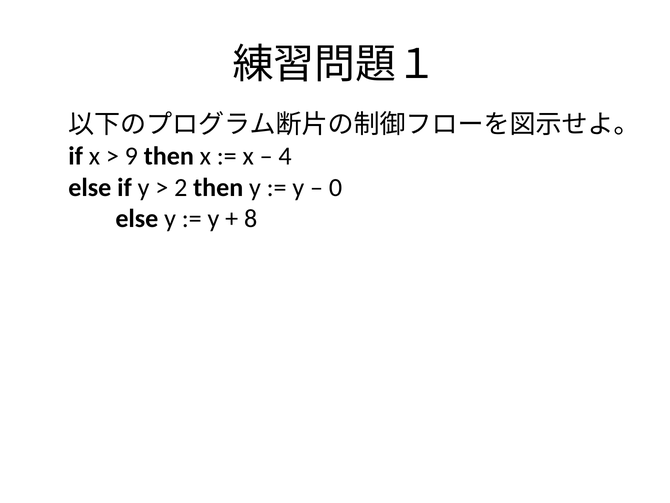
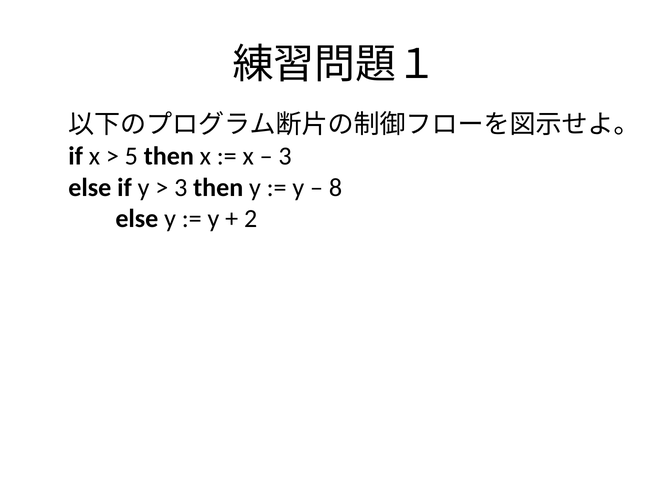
9: 9 -> 5 (131, 156)
4: 4 -> 3 (285, 156)
2: 2 -> 3 (181, 187)
0: 0 -> 8 (336, 187)
8: 8 -> 2 (251, 219)
